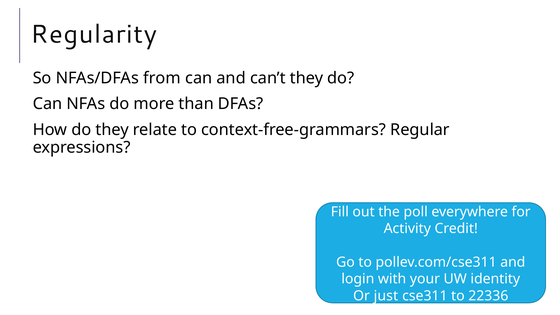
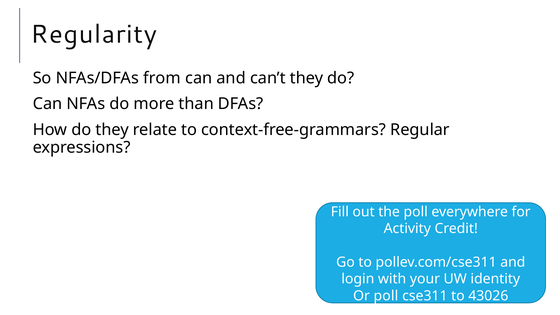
Or just: just -> poll (386, 296)
22336: 22336 -> 43026 (488, 296)
